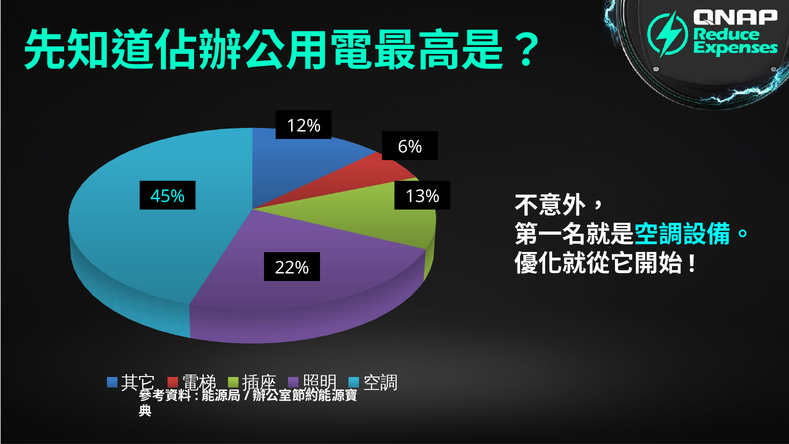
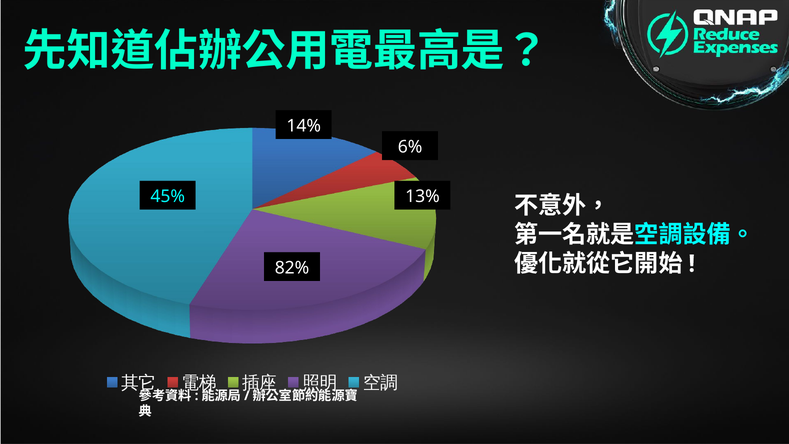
12%: 12% -> 14% (304, 126)
22%: 22% -> 82% (292, 268)
